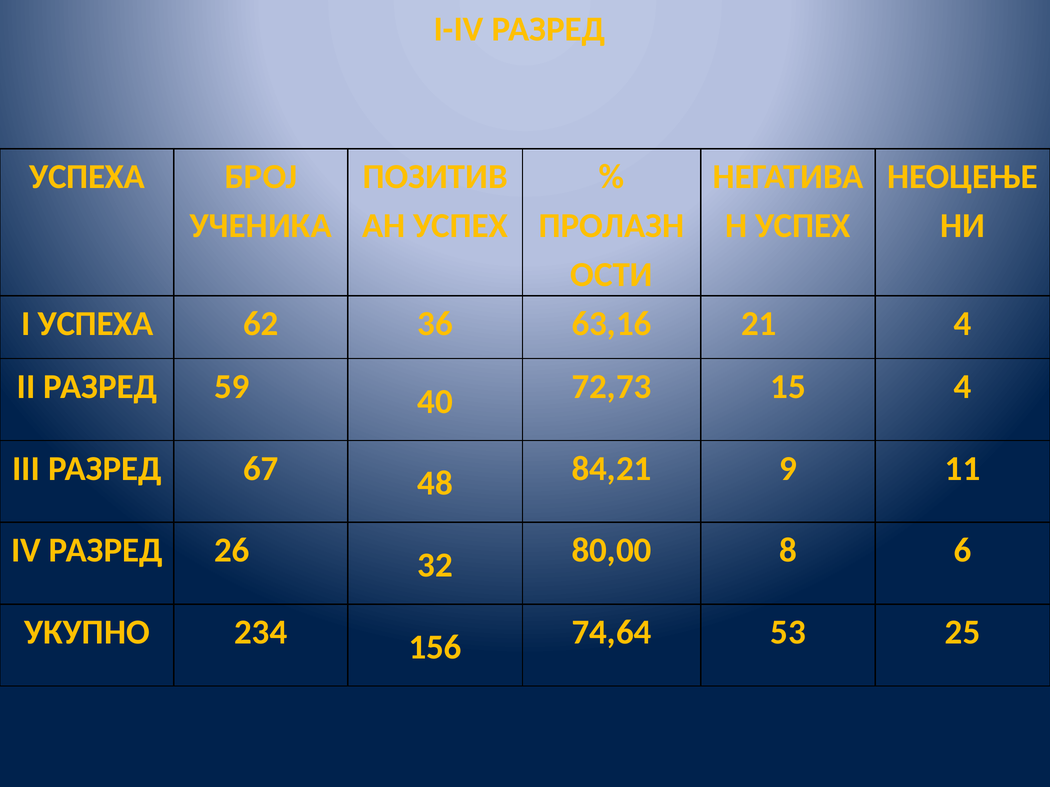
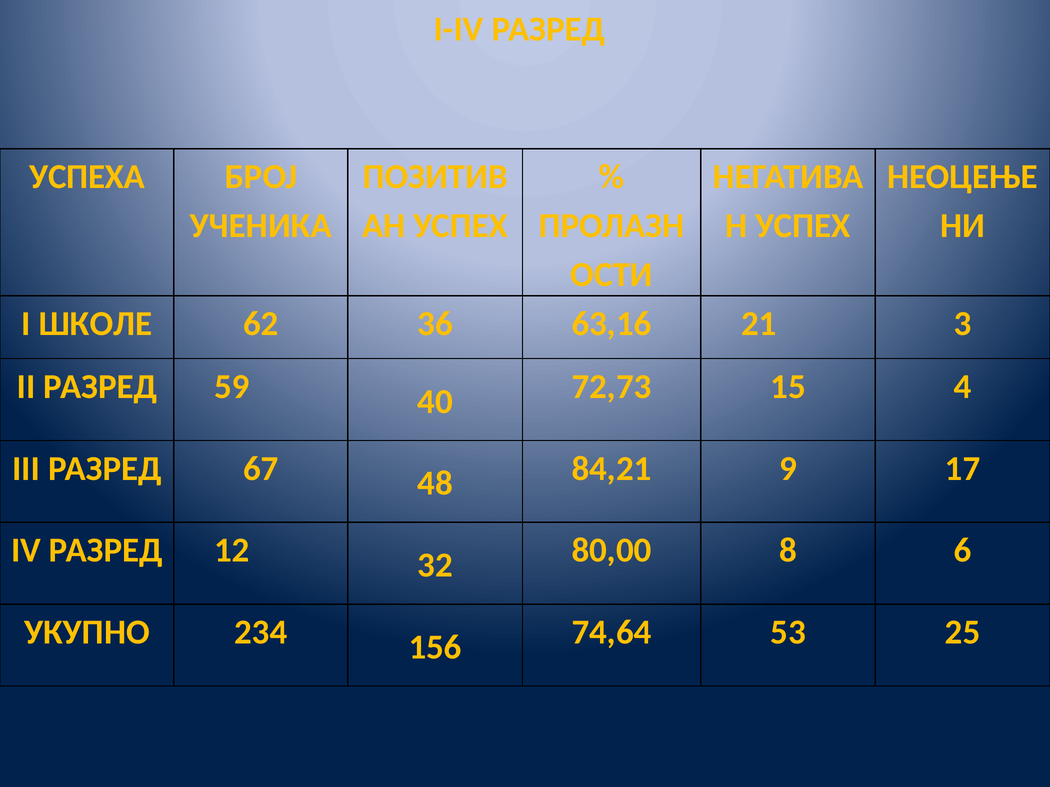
I УСПЕХА: УСПЕХА -> ШКОЛЕ (96, 324)
21 4: 4 -> 3 (963, 324)
11: 11 -> 17 (963, 469)
26: 26 -> 12 (232, 551)
